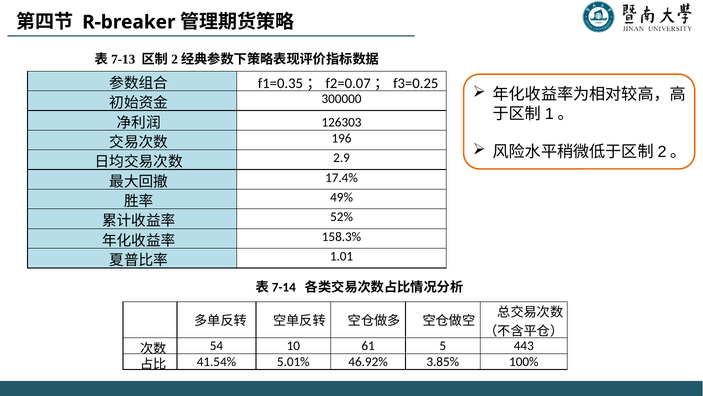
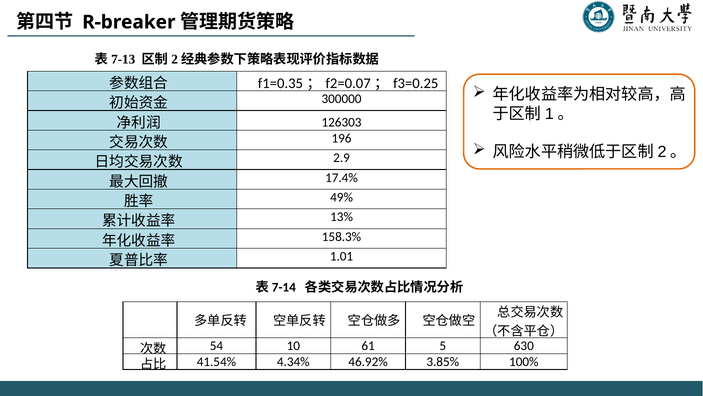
52%: 52% -> 13% (342, 217)
443: 443 -> 630 (524, 346)
5.01%: 5.01% -> 4.34% (293, 361)
